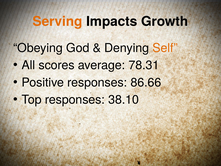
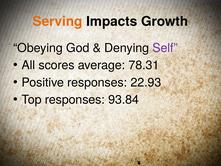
Self colour: orange -> purple (165, 48)
86.66: 86.66 -> 22.93 (146, 82)
38.10: 38.10 -> 93.84 (124, 100)
